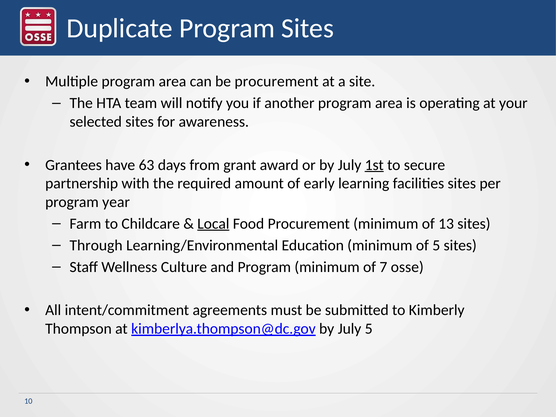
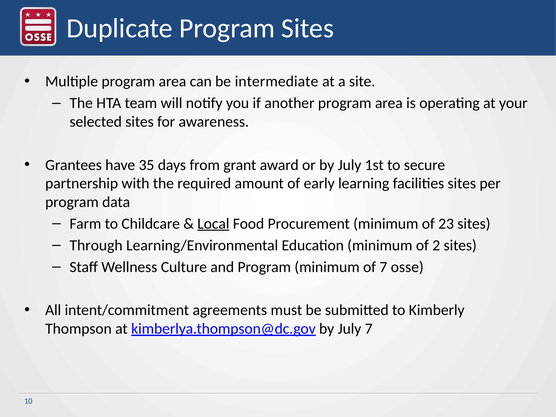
be procurement: procurement -> intermediate (277, 82)
63: 63 -> 35 (146, 165)
1st underline: present -> none (374, 165)
year: year -> data (116, 202)
13: 13 -> 23 (446, 224)
of 5: 5 -> 2 (436, 245)
July 5: 5 -> 7 (369, 329)
